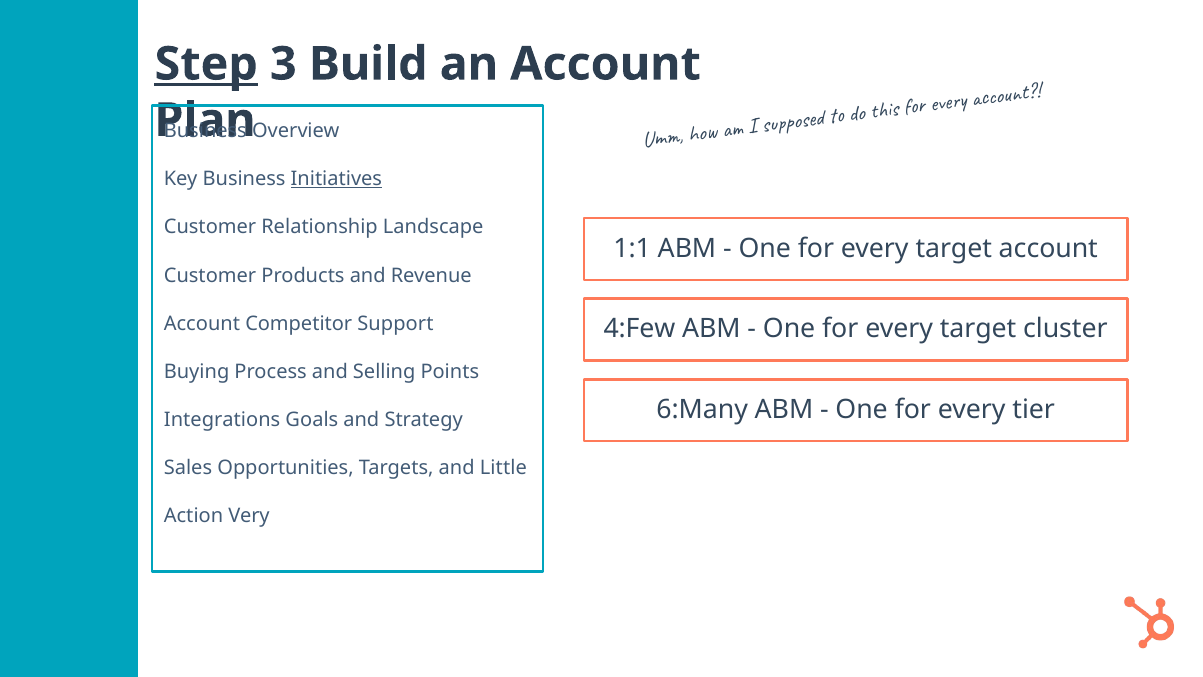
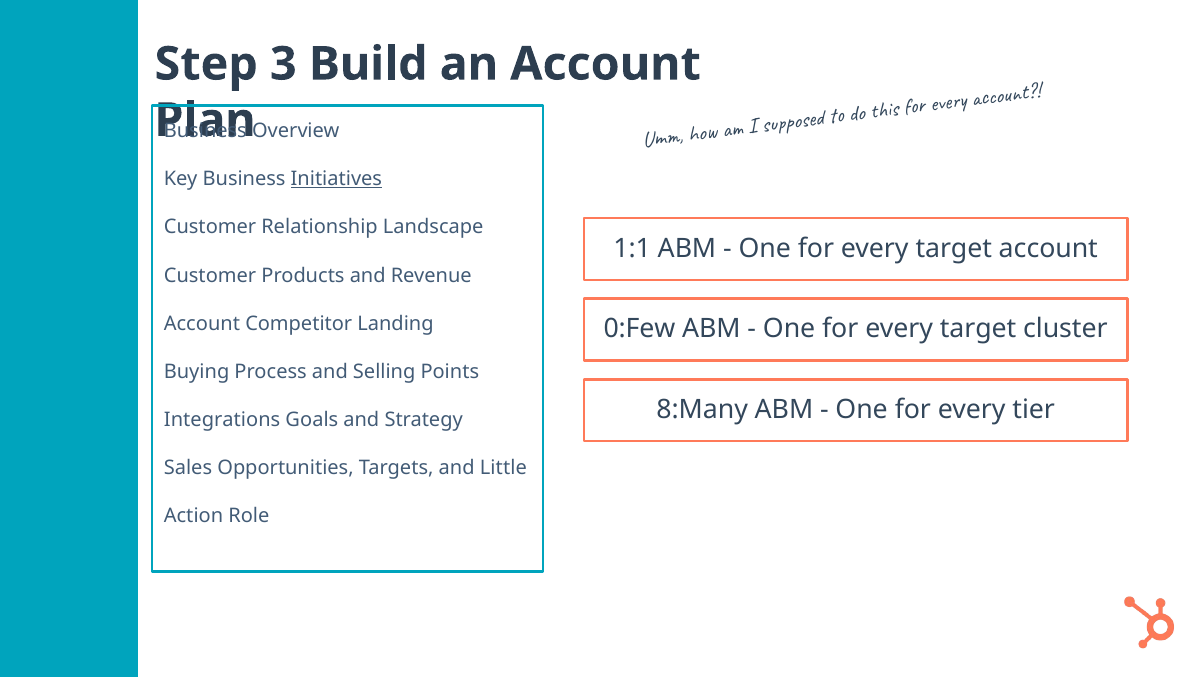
Step underline: present -> none (206, 64)
Support: Support -> Landing (395, 323)
4:Few: 4:Few -> 0:Few (639, 329)
6:Many: 6:Many -> 8:Many (702, 409)
Very: Very -> Role (249, 516)
